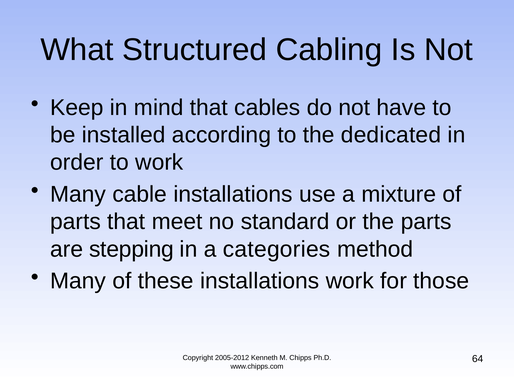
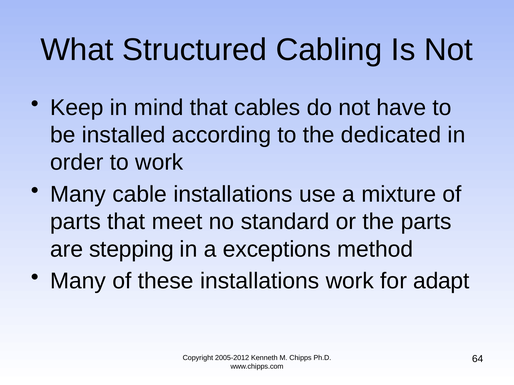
categories: categories -> exceptions (277, 250)
those: those -> adapt (441, 281)
